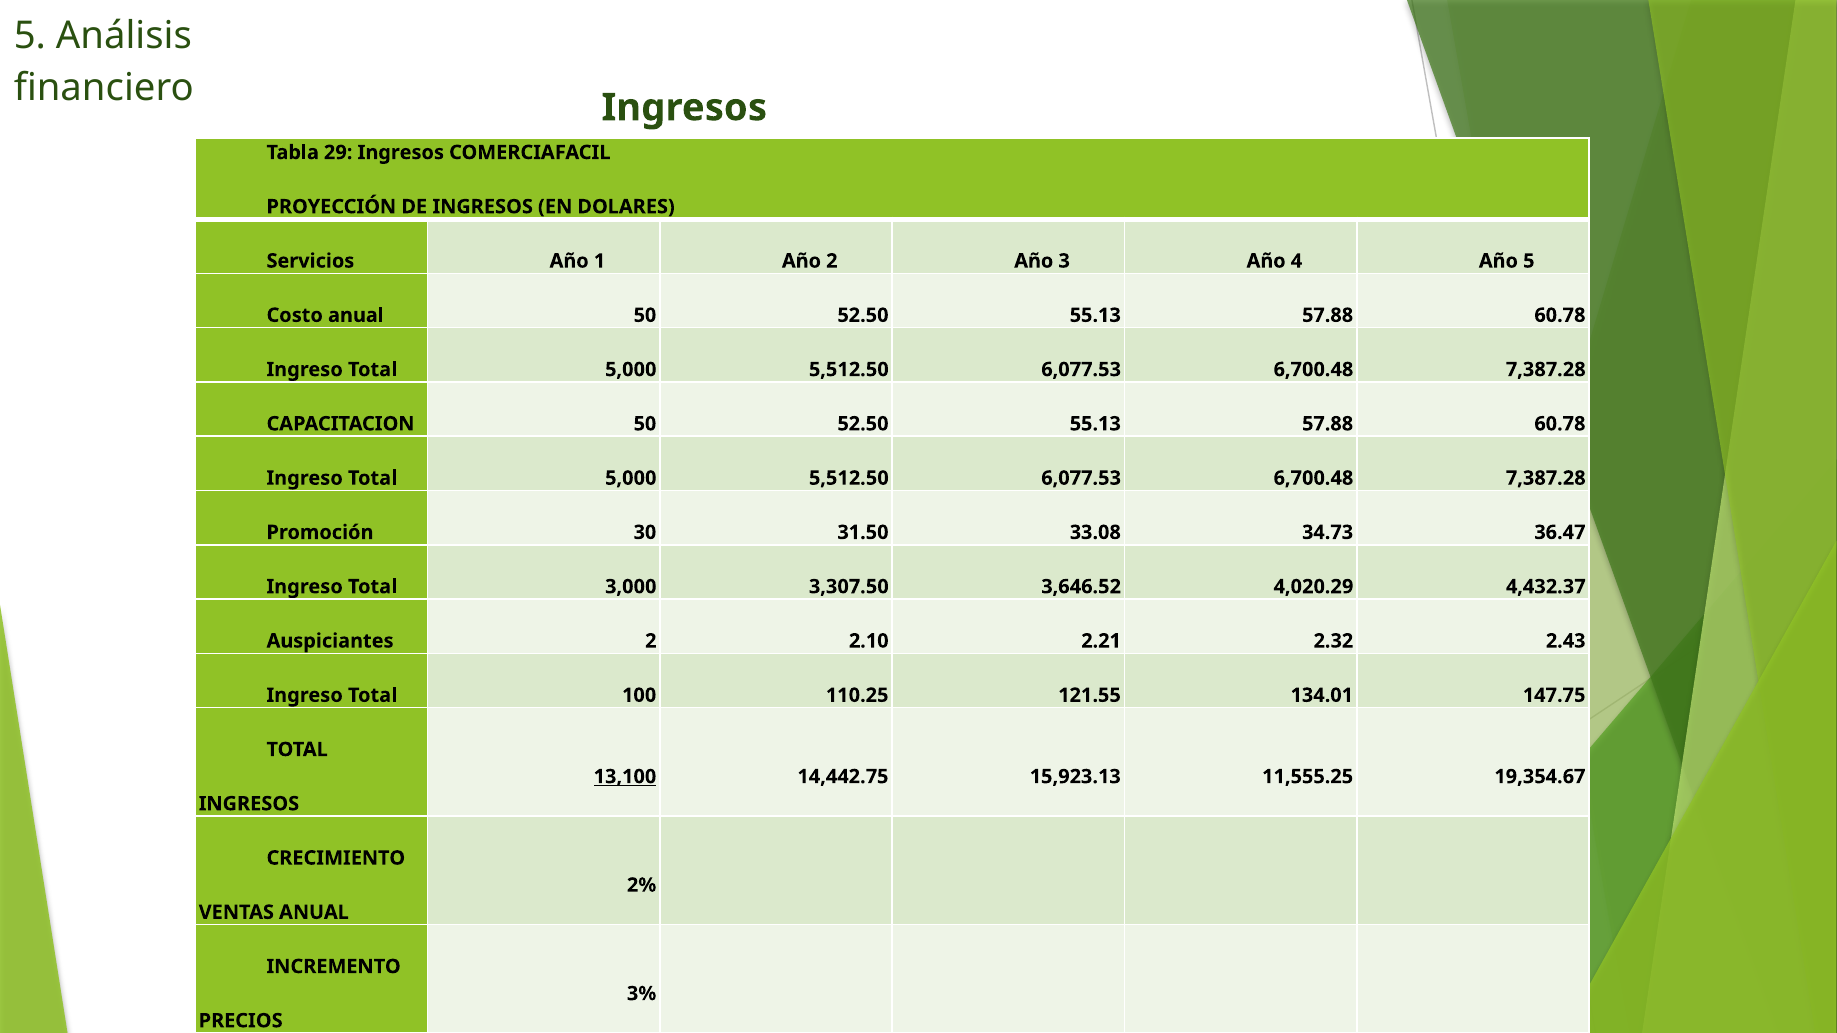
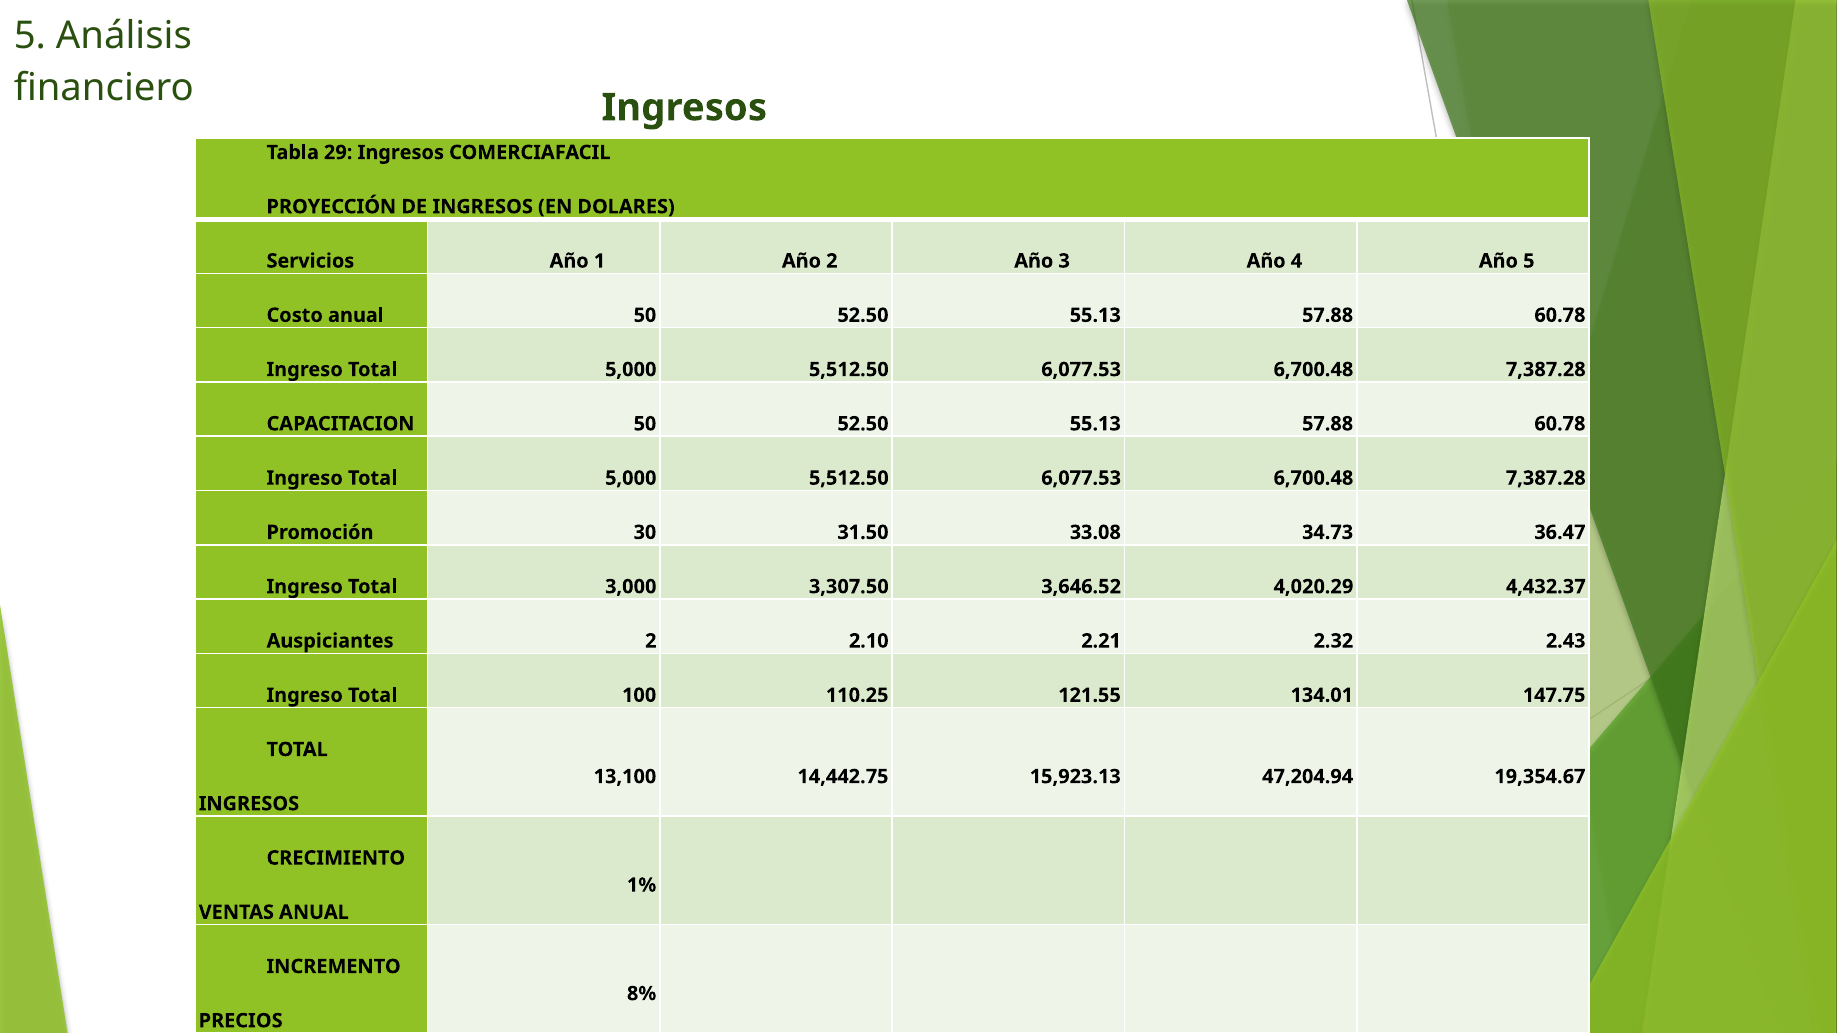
13,100 underline: present -> none (625, 777)
11,555.25: 11,555.25 -> 47,204.94 (1308, 777)
2%: 2% -> 1% (642, 885)
3%: 3% -> 8% (642, 994)
